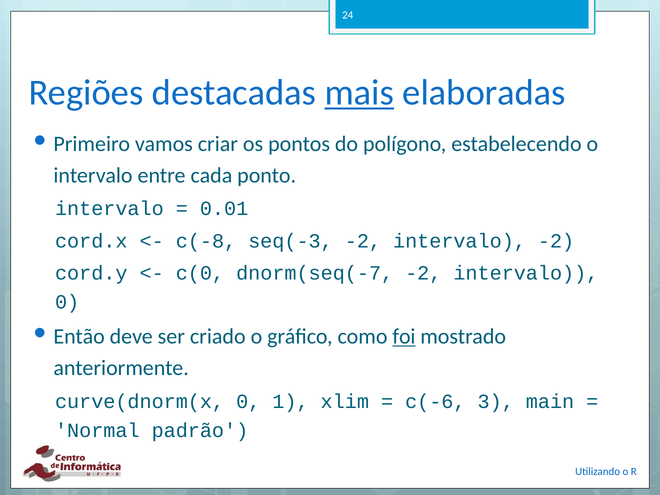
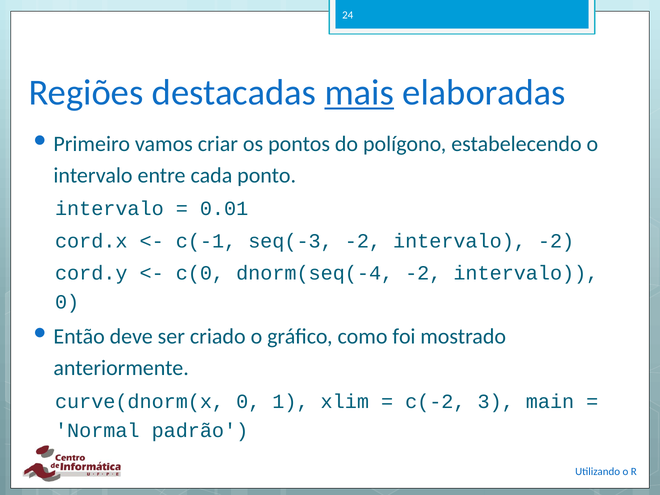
c(-8: c(-8 -> c(-1 (206, 241)
dnorm(seq(-7: dnorm(seq(-7 -> dnorm(seq(-4 (315, 273)
foi underline: present -> none (404, 336)
c(-6: c(-6 -> c(-2 (435, 401)
